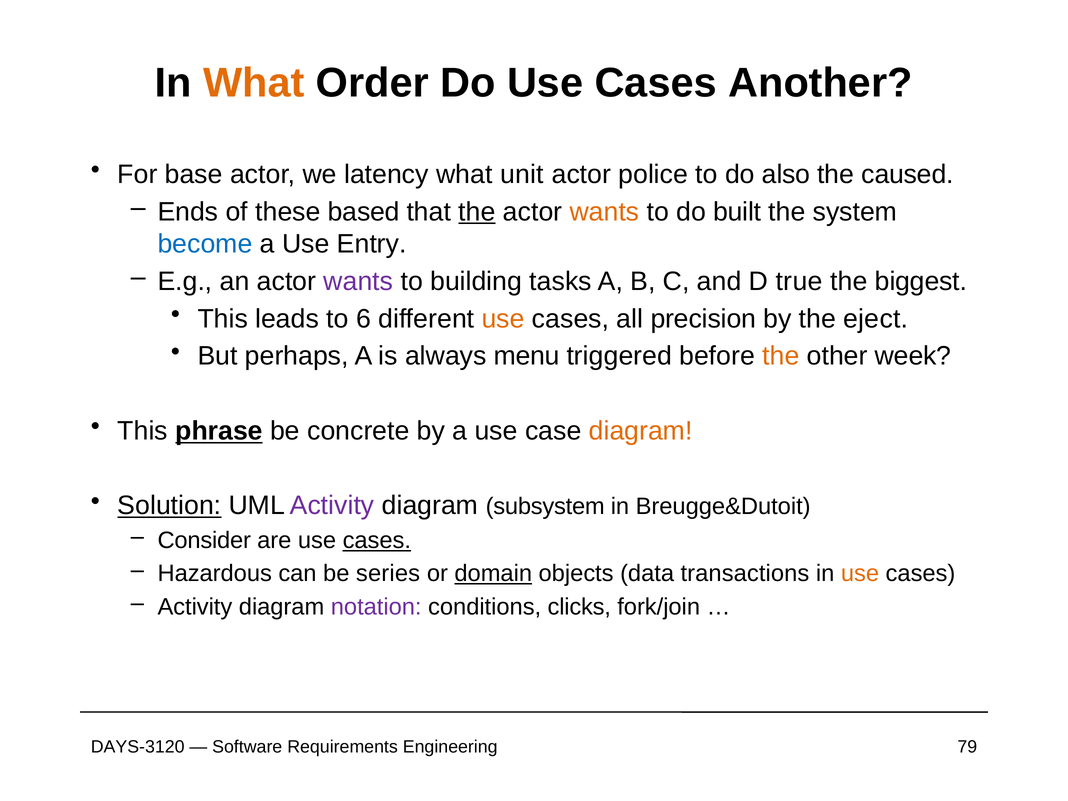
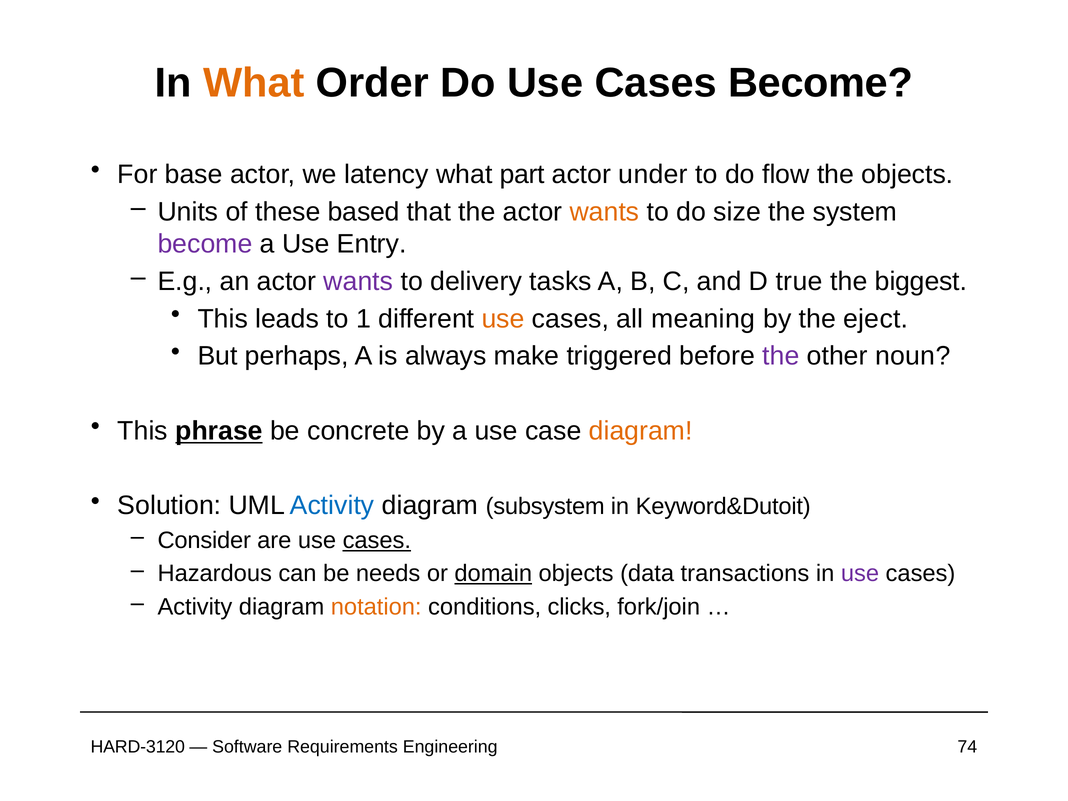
Cases Another: Another -> Become (821, 83)
unit: unit -> part (522, 175)
police: police -> under (653, 175)
also: also -> flow (786, 175)
the caused: caused -> objects (907, 175)
Ends: Ends -> Units (188, 212)
the underline: present -> none (477, 212)
built: built -> size (737, 212)
become colour: blue -> purple (205, 244)
building: building -> delivery (476, 281)
6: 6 -> 1 (364, 319)
precision: precision -> meaning (703, 319)
menu: menu -> make (527, 356)
the colour: orange -> purple (781, 356)
week: week -> noun (913, 356)
Solution underline: present -> none (169, 506)
Activity colour: purple -> blue (332, 506)
Breugge&Dutoit: Breugge&Dutoit -> Keyword&Dutoit (723, 507)
series: series -> needs (388, 574)
use colour: orange -> purple (860, 574)
notation colour: purple -> orange (376, 607)
DAYS-3120: DAYS-3120 -> HARD-3120 (138, 747)
79: 79 -> 74 (967, 747)
